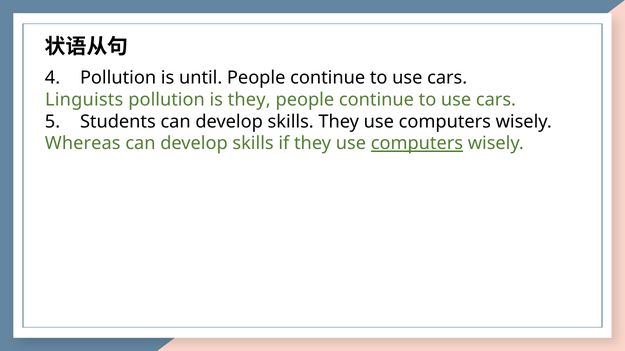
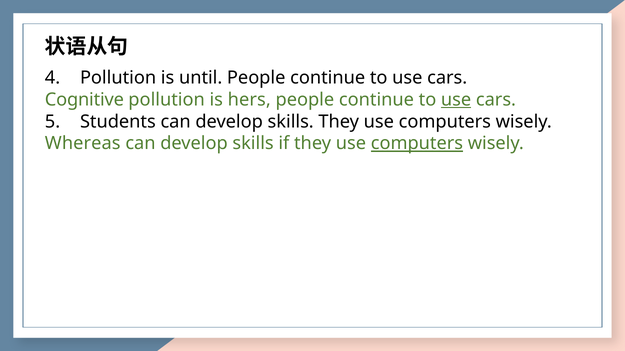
Linguists: Linguists -> Cognitive (84, 100)
is they: they -> hers (249, 100)
use underline: none -> present (456, 100)
